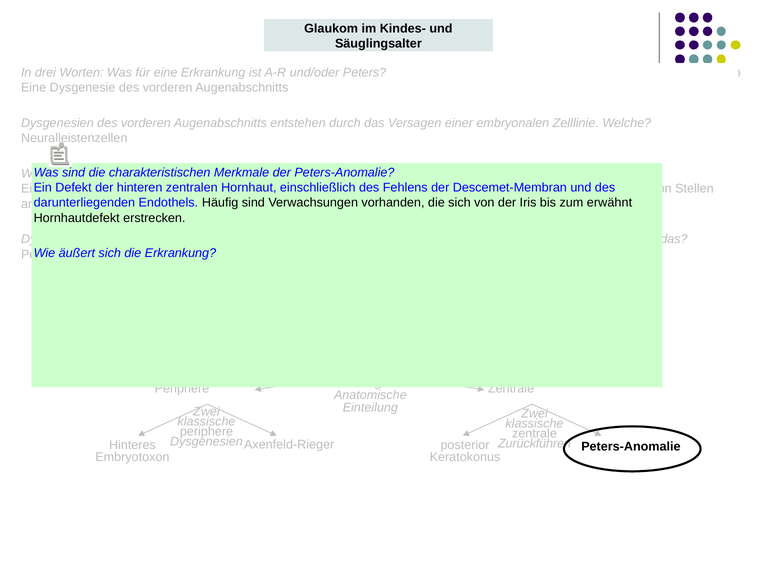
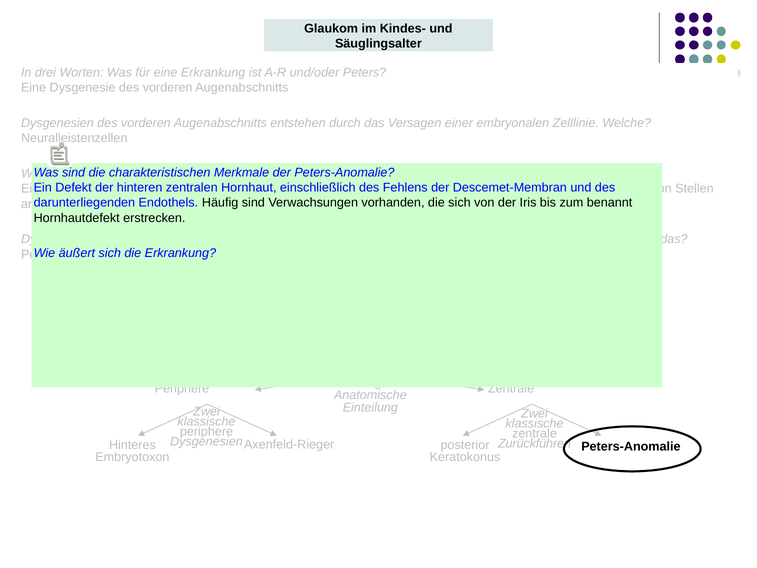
erwähnt: erwähnt -> benannt (610, 203)
